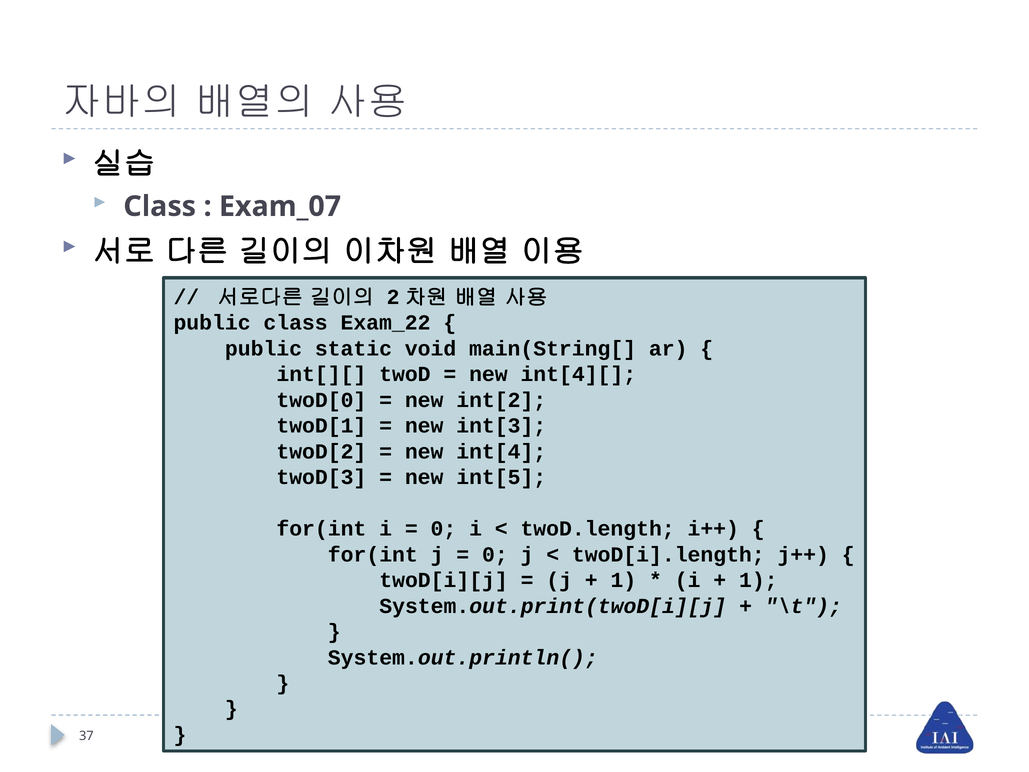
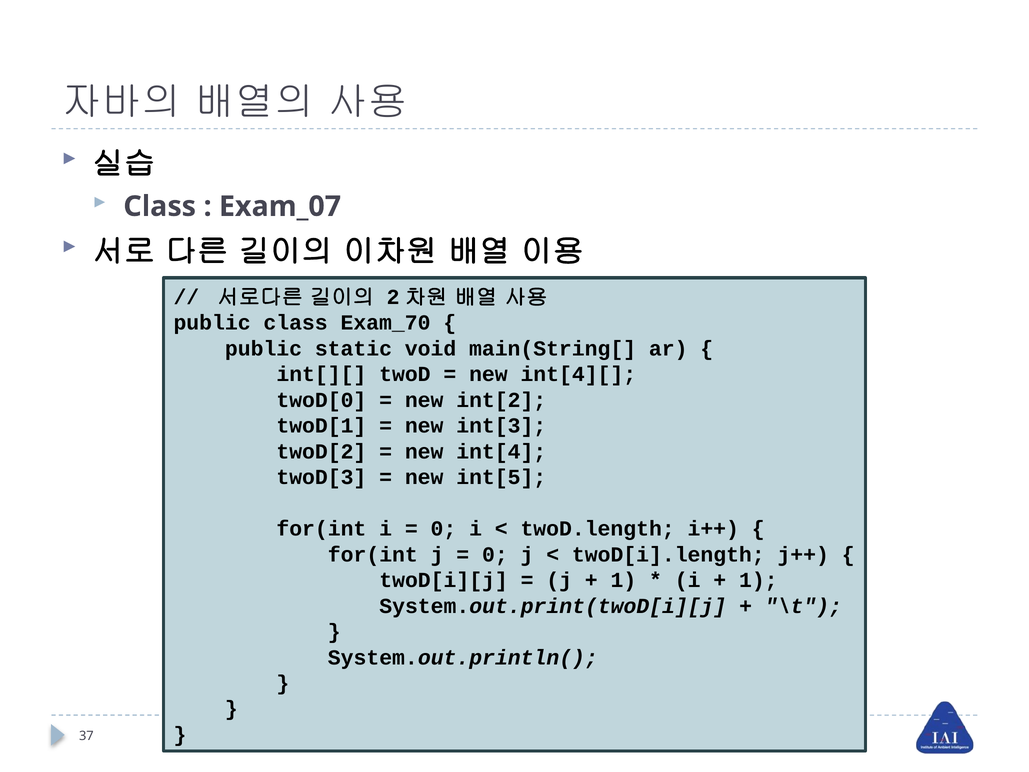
Exam_22: Exam_22 -> Exam_70 (386, 323)
